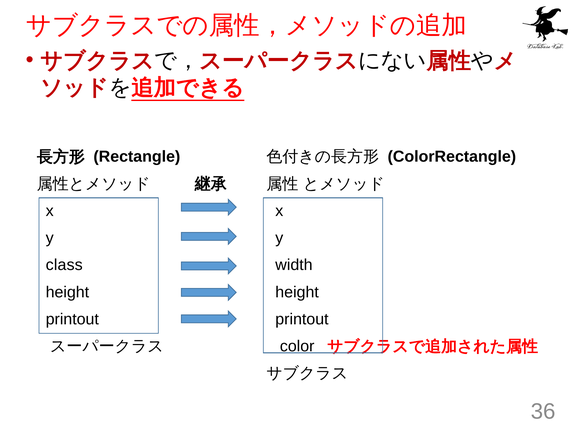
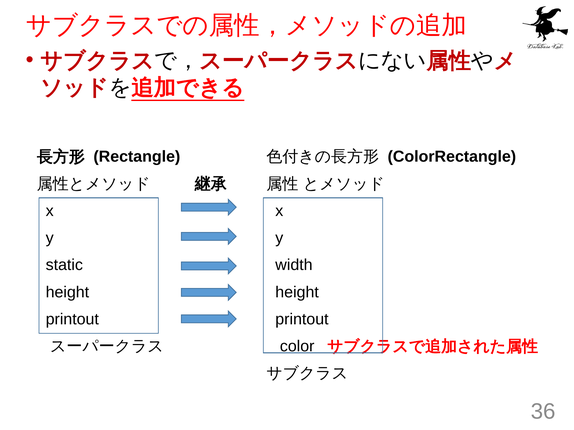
class: class -> static (64, 265)
